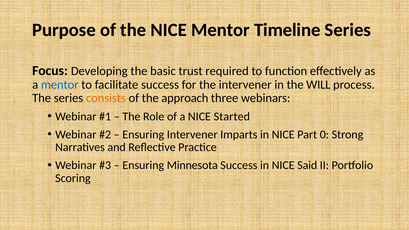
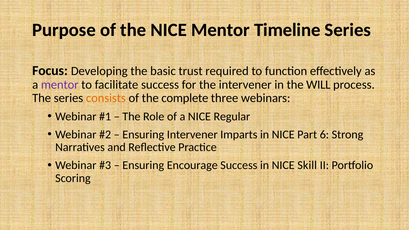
mentor colour: blue -> purple (60, 85)
approach: approach -> complete (185, 98)
Started: Started -> Regular (232, 116)
0: 0 -> 6 (324, 134)
Minnesota: Minnesota -> Encourage (192, 165)
Said: Said -> Skill (307, 165)
